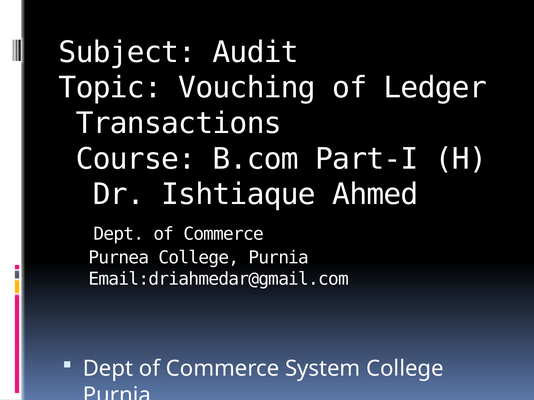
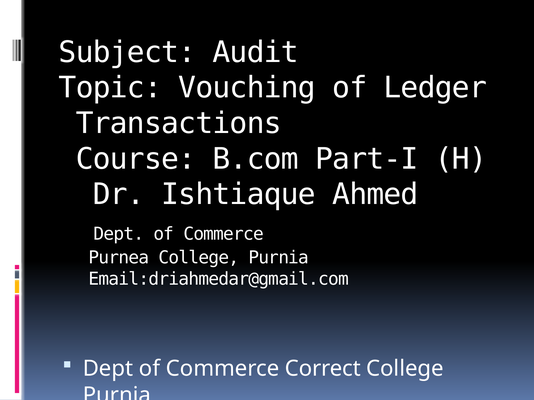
System: System -> Correct (323, 369)
